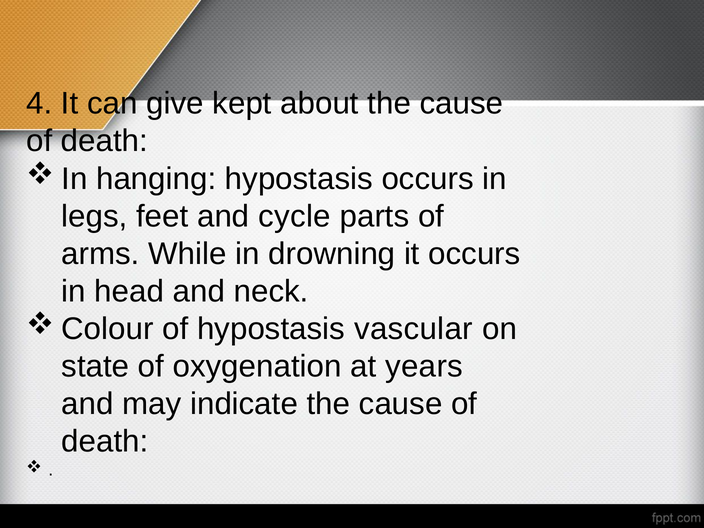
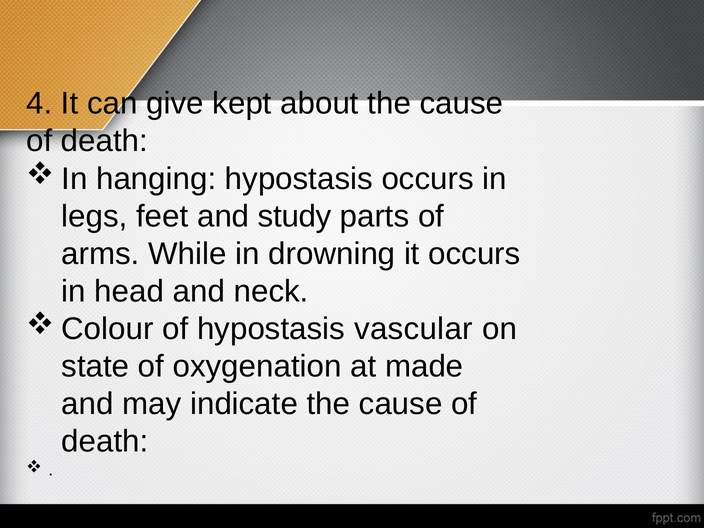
cycle: cycle -> study (295, 216)
years: years -> made (424, 367)
